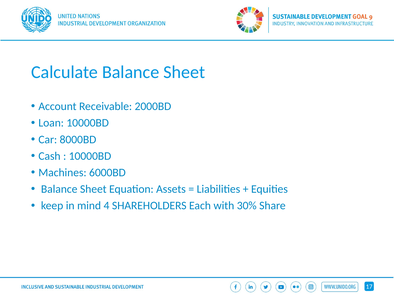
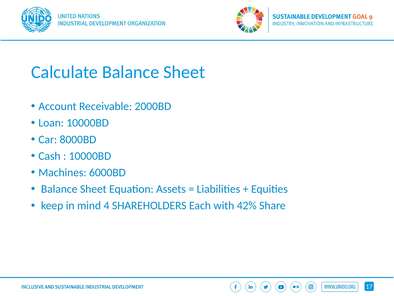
30%: 30% -> 42% (247, 205)
